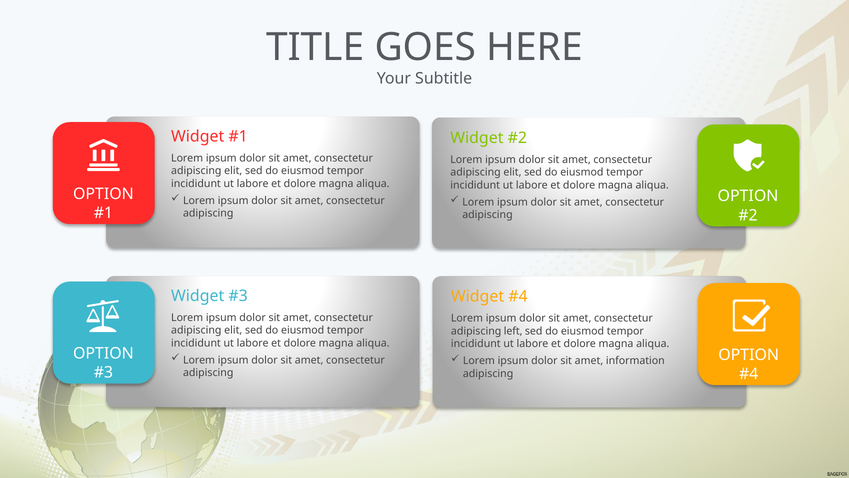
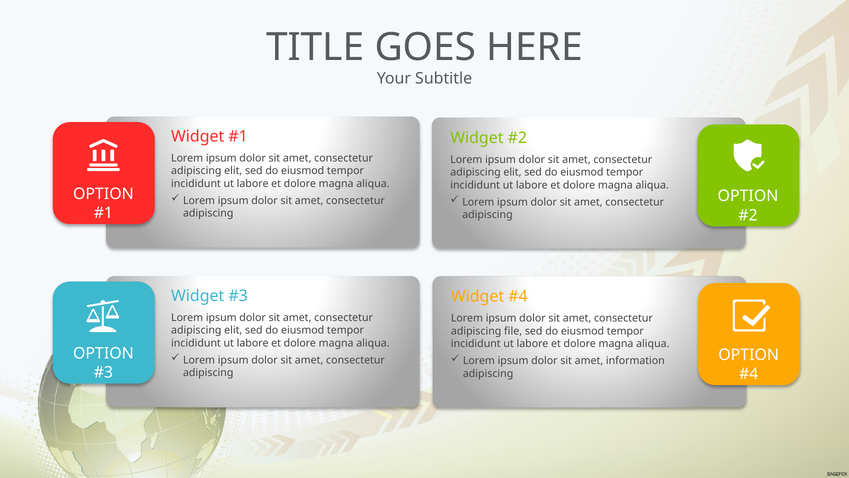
left: left -> file (513, 331)
